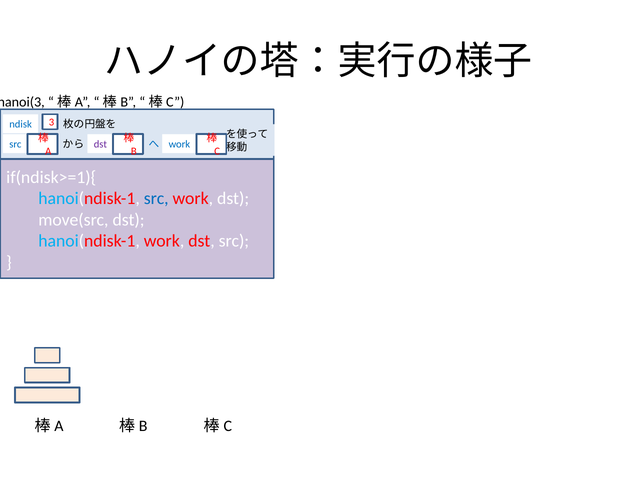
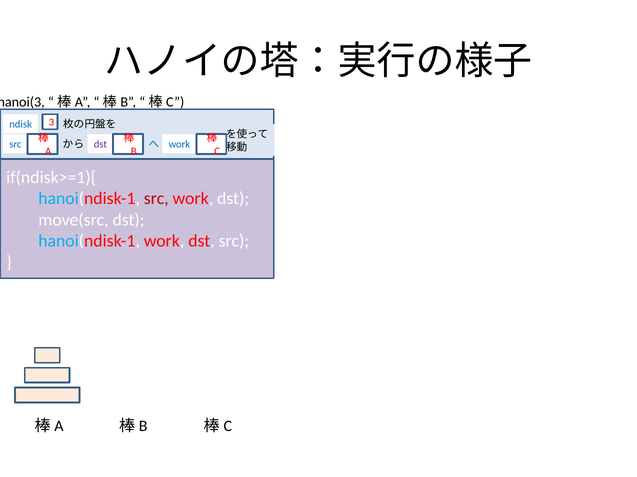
src colour: blue -> red (156, 199)
